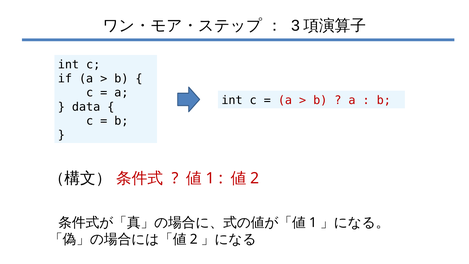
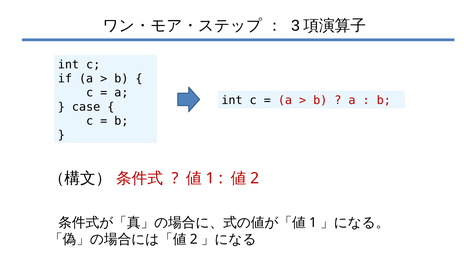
data: data -> case (86, 107)
